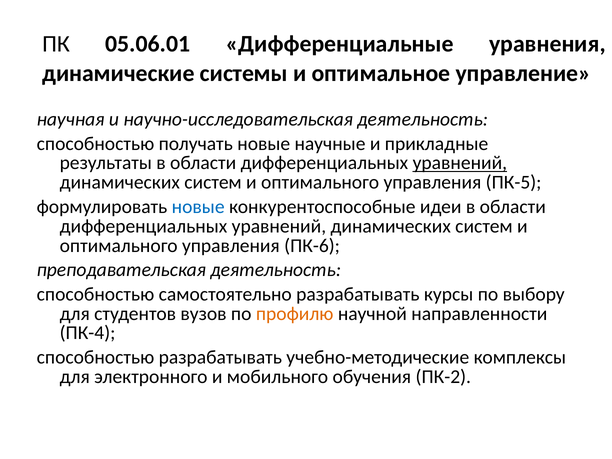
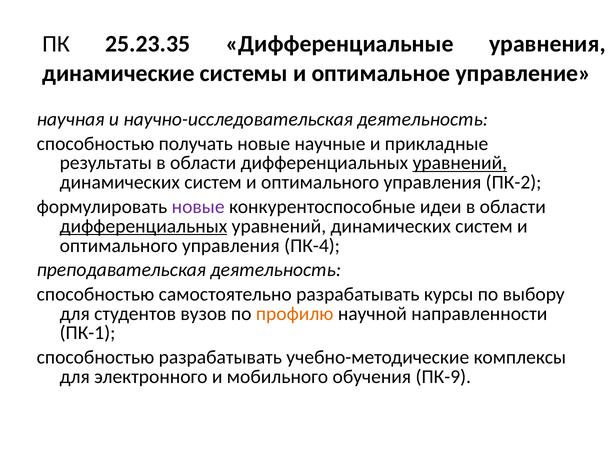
05.06.01: 05.06.01 -> 25.23.35 (148, 44)
ПК-5: ПК-5 -> ПК-2 (514, 182)
новые colour: blue -> purple (198, 207)
дифференциальных underline: none -> present (143, 226)
ПК-6: ПК-6 -> ПК-4 (312, 246)
ПК-4: ПК-4 -> ПК-1 (88, 333)
ПК-2: ПК-2 -> ПК-9 (443, 377)
